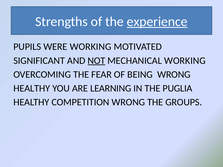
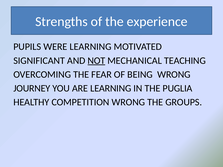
experience underline: present -> none (157, 22)
WERE WORKING: WORKING -> LEARNING (91, 47)
MECHANICAL WORKING: WORKING -> TEACHING (185, 61)
HEALTHY: HEALTHY -> JOURNEY (32, 88)
